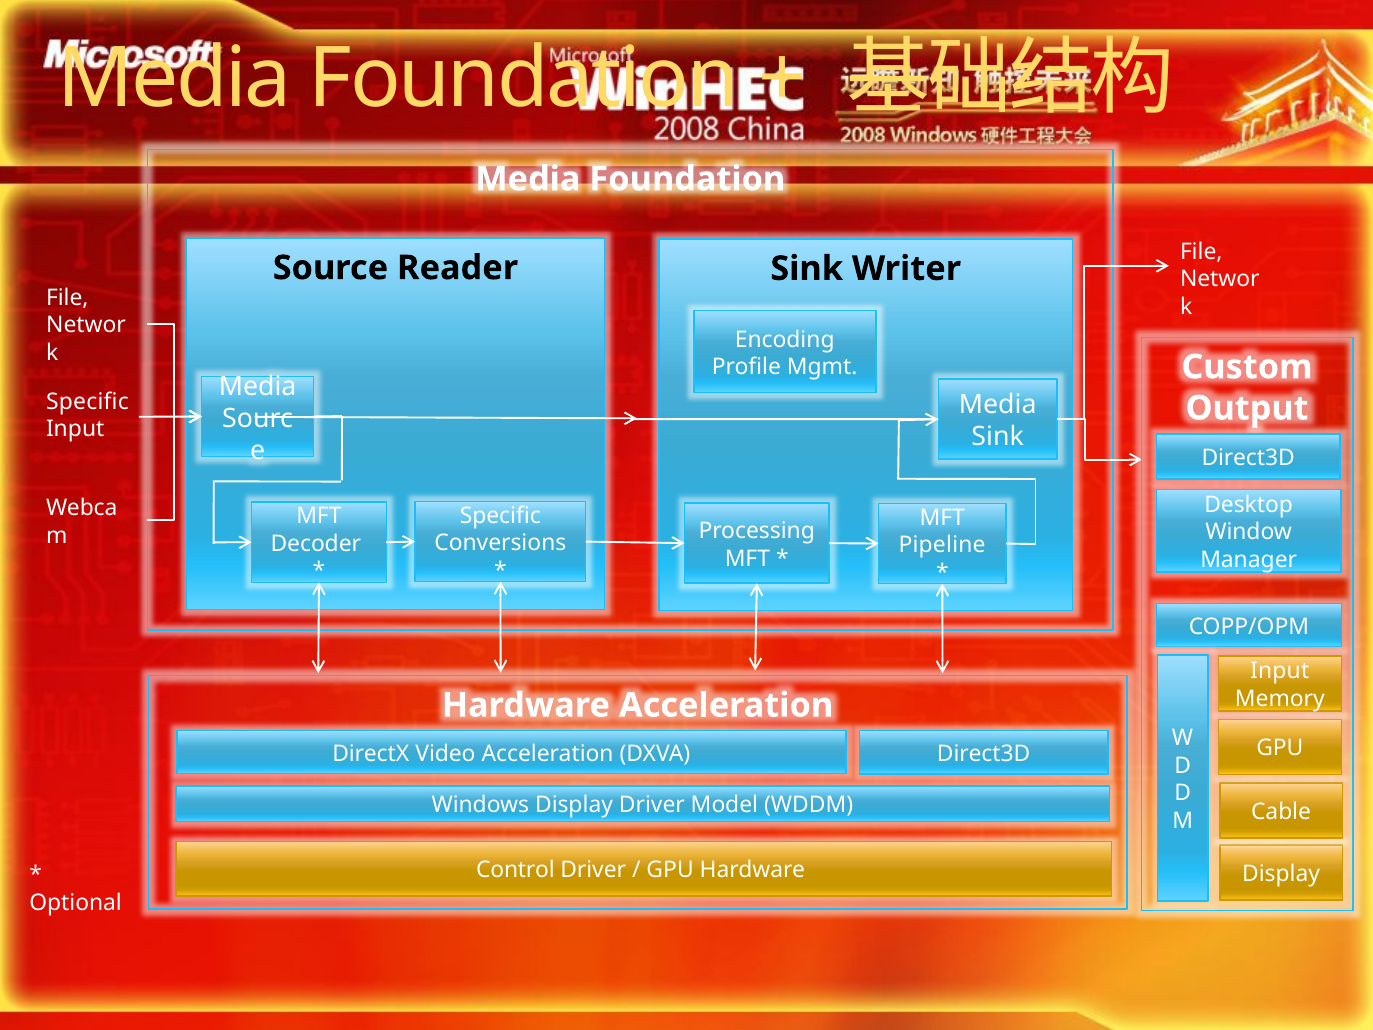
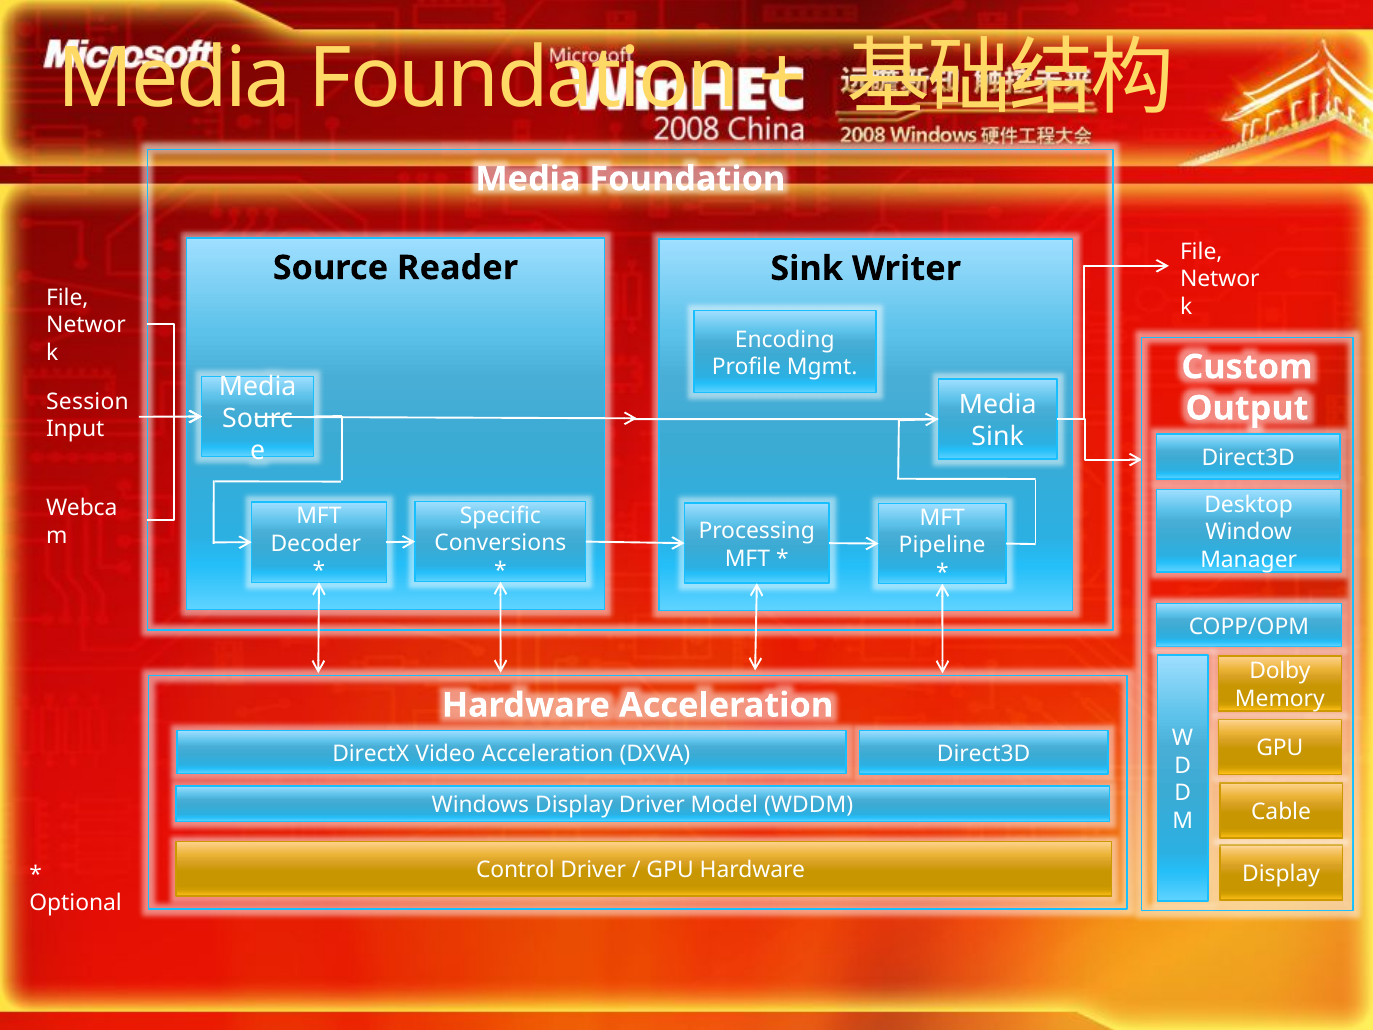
Specific: Specific -> Session (87, 401)
Input: Input -> Dolby (1280, 671)
